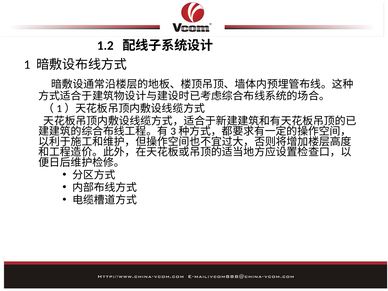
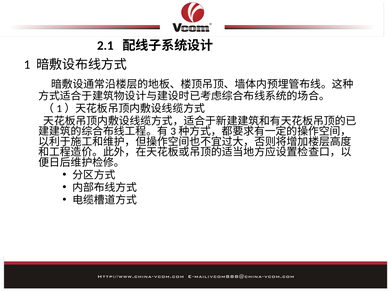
1.2: 1.2 -> 2.1 (105, 46)
